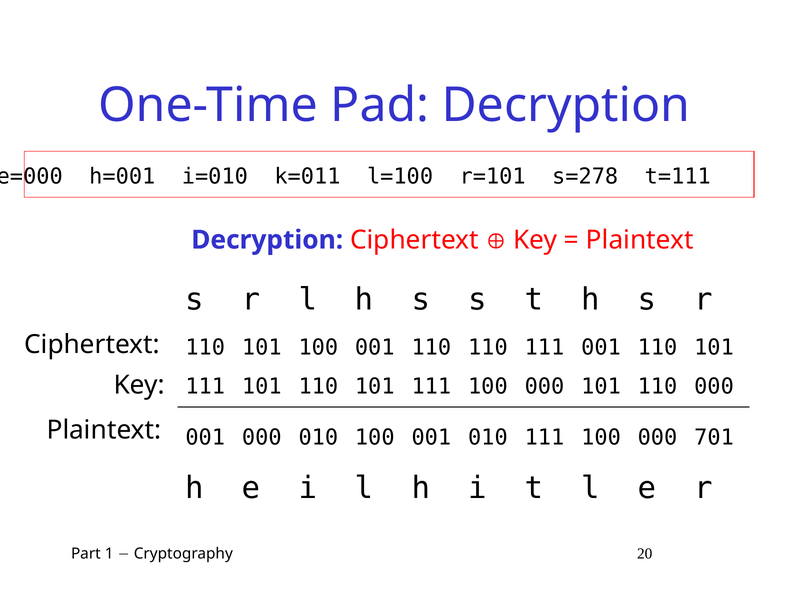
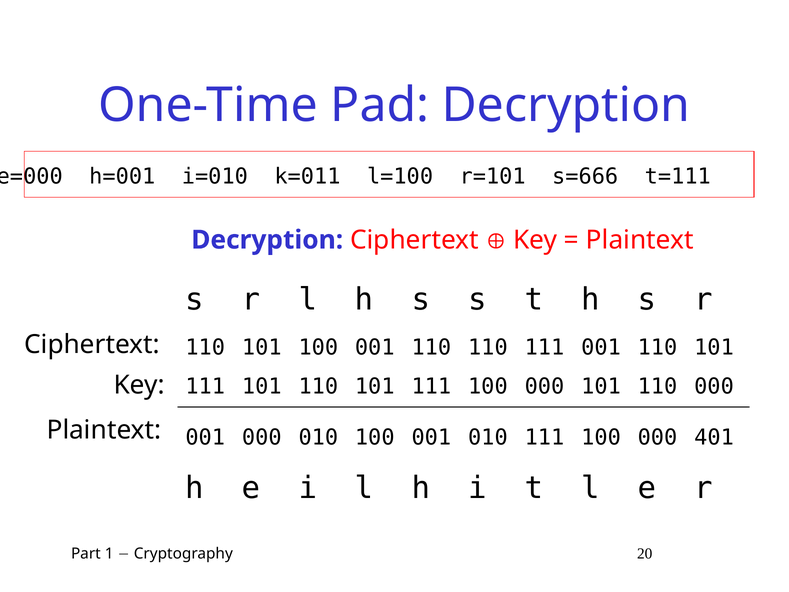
s=278: s=278 -> s=666 (585, 176)
701: 701 -> 401 (714, 437)
